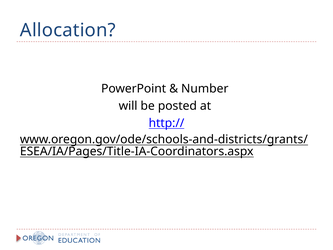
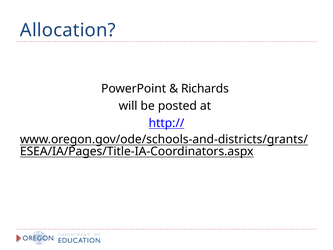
Number: Number -> Richards (205, 89)
